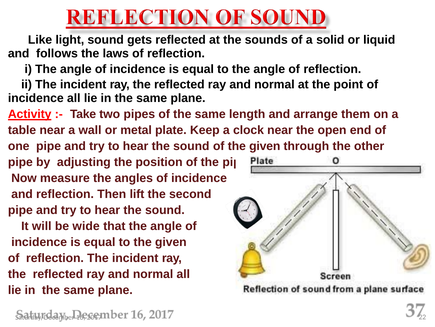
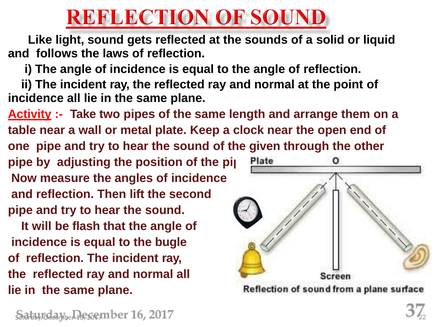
wide: wide -> flash (86, 226)
to the given: given -> bugle (171, 242)
